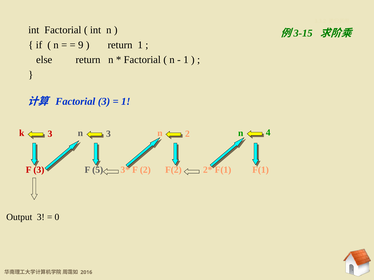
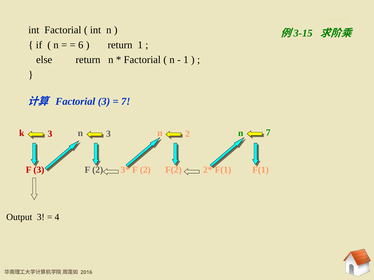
9: 9 -> 6 (81, 45)
1: 1 -> 7 (126, 102)
n 4: 4 -> 7 (268, 133)
5: 5 -> 2 (98, 170)
0: 0 -> 4 (57, 218)
